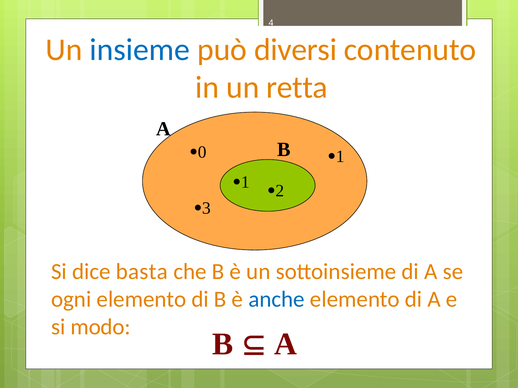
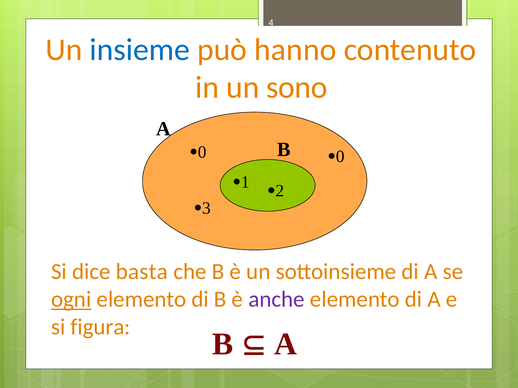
diversi: diversi -> hanno (295, 50)
retta: retta -> sono (297, 88)
1: 1 -> 0 (340, 157)
ogni underline: none -> present (71, 300)
anche colour: blue -> purple (277, 300)
modo: modo -> figura (100, 327)
